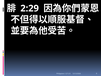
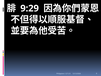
2:29: 2:29 -> 9:29 (30, 8)
